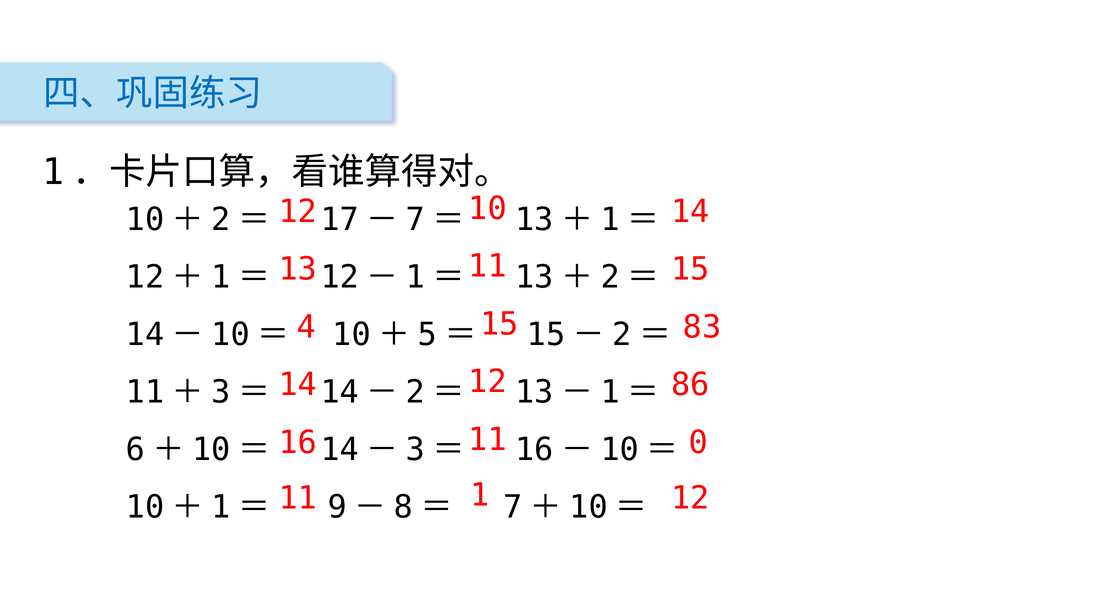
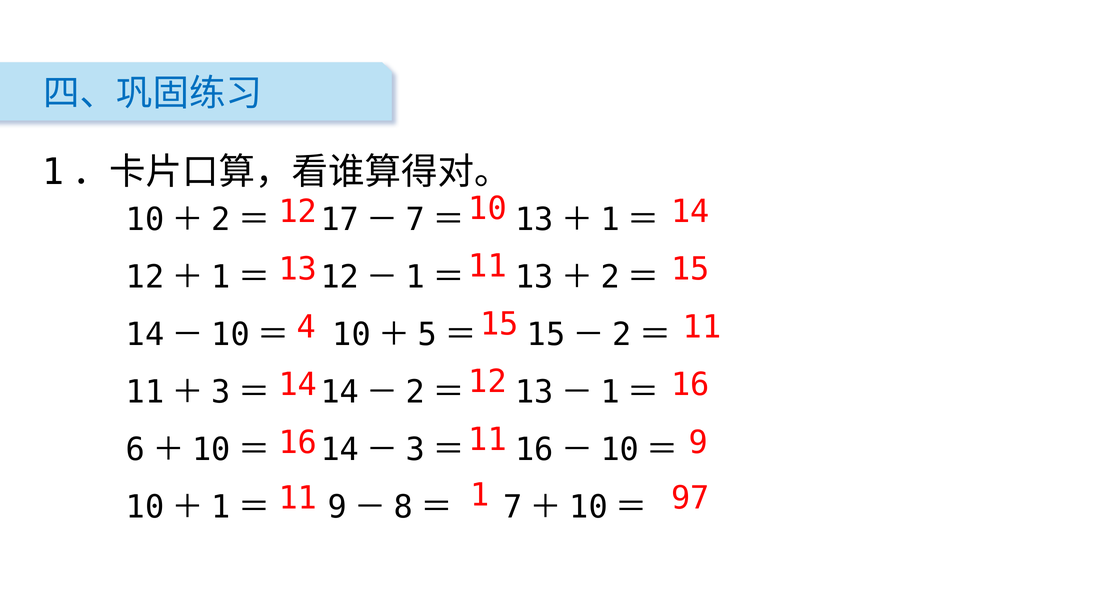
4 83: 83 -> 11 (702, 327)
14 86: 86 -> 16 (690, 384)
0: 0 -> 9 (698, 442)
11 12: 12 -> 97 (690, 498)
